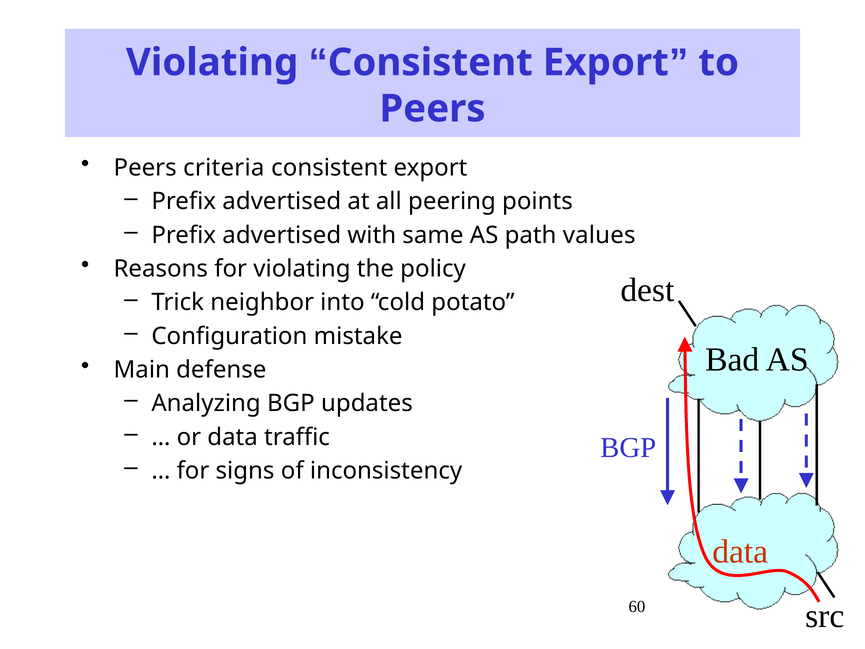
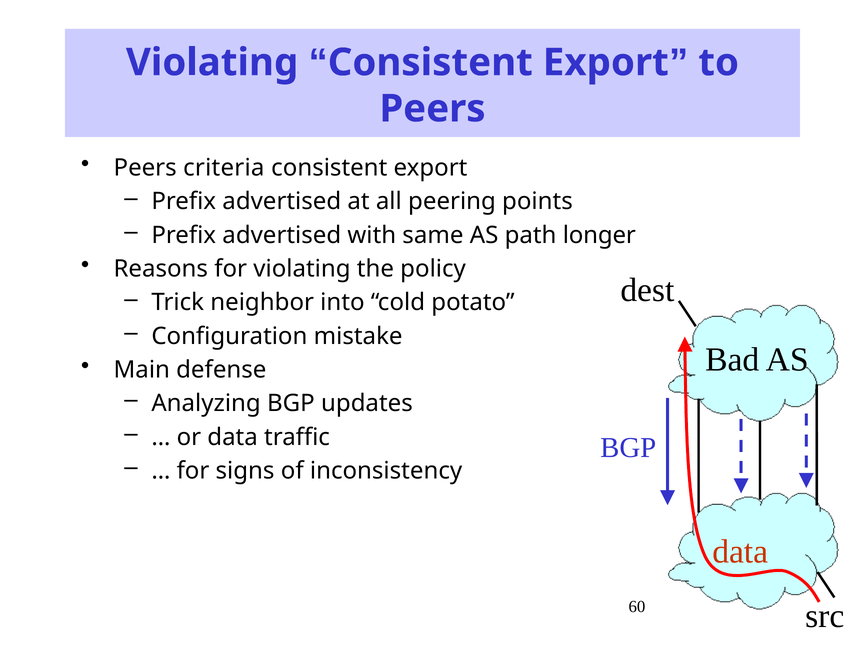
values: values -> longer (599, 235)
